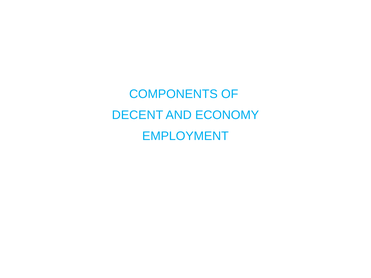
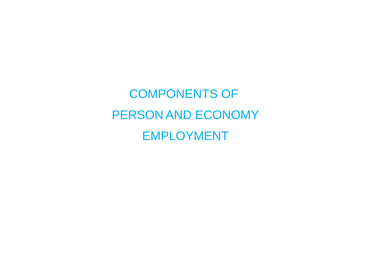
DECENT: DECENT -> PERSON (138, 115)
